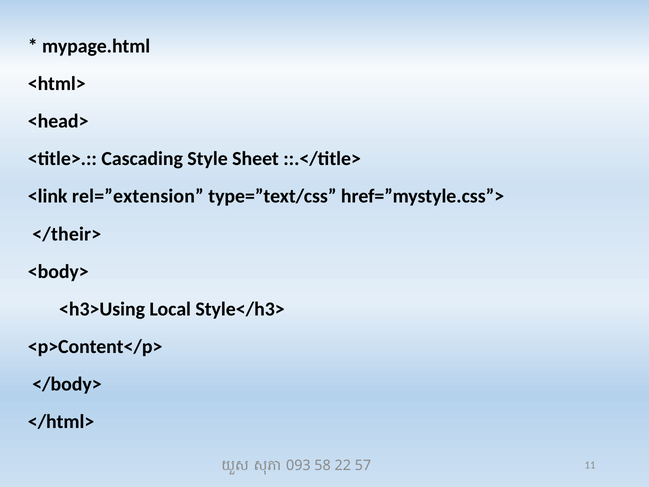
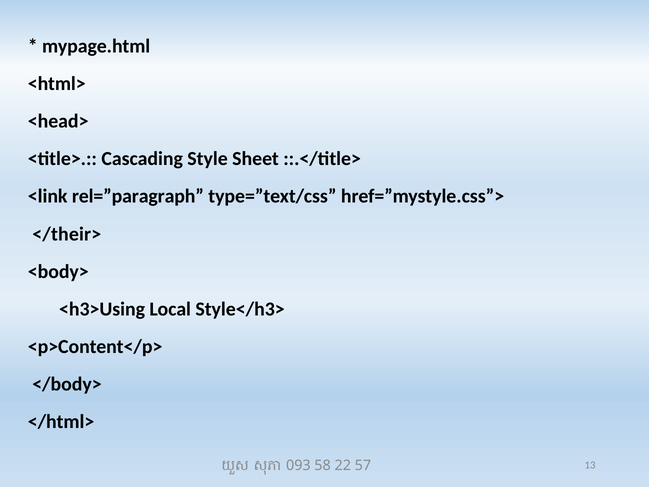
rel=”extension: rel=”extension -> rel=”paragraph (138, 196)
11: 11 -> 13 (590, 465)
